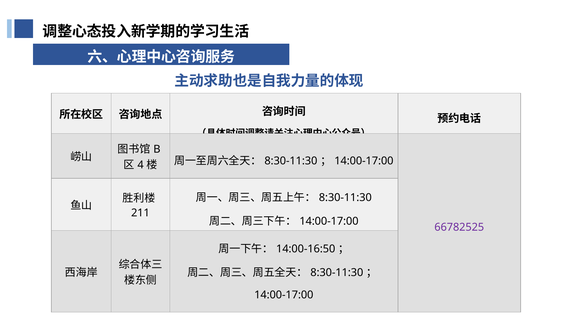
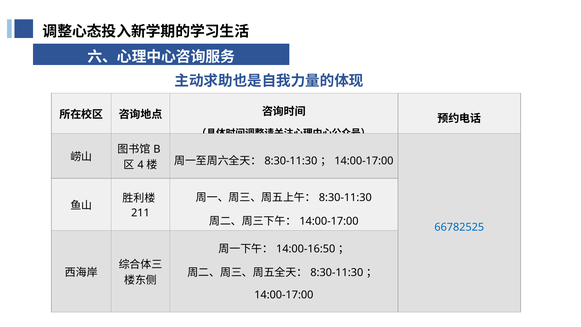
66782525 colour: purple -> blue (459, 227)
